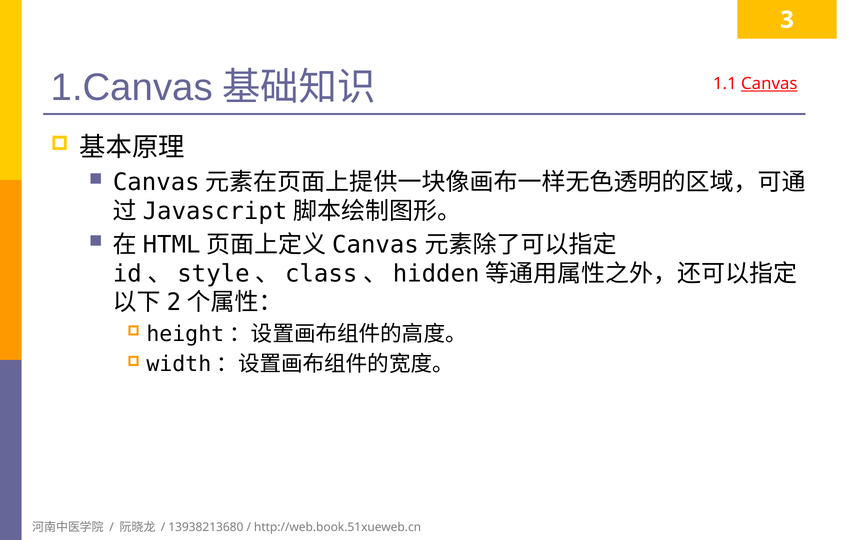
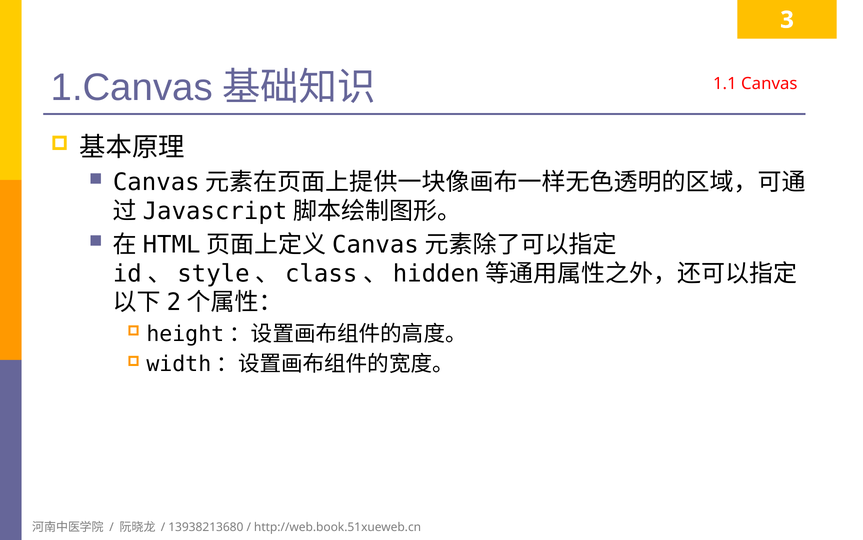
Canvas underline: present -> none (769, 84)
